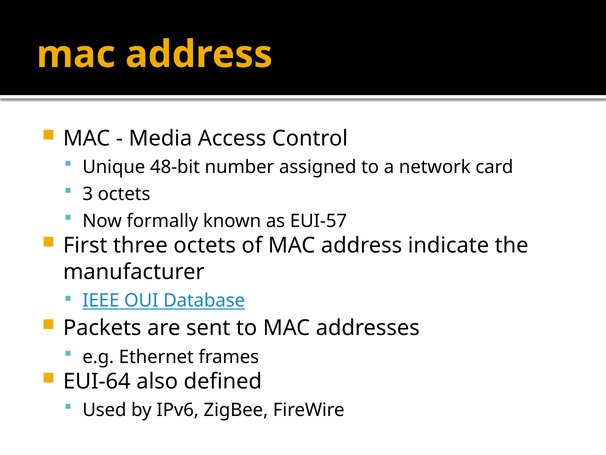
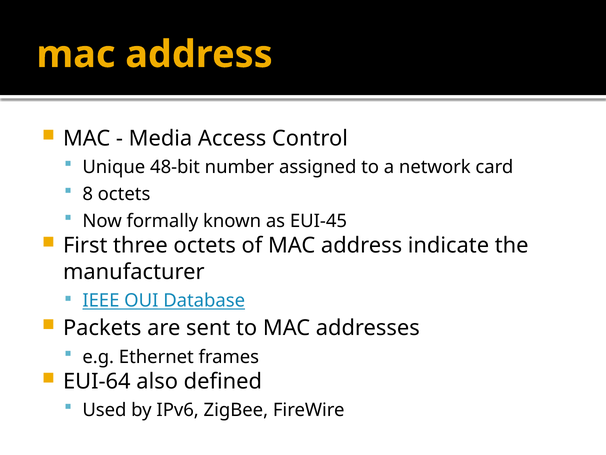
3: 3 -> 8 (88, 194)
EUI-57: EUI-57 -> EUI-45 (319, 221)
